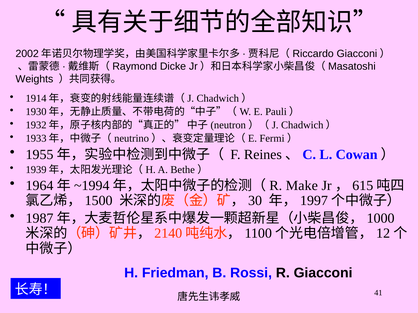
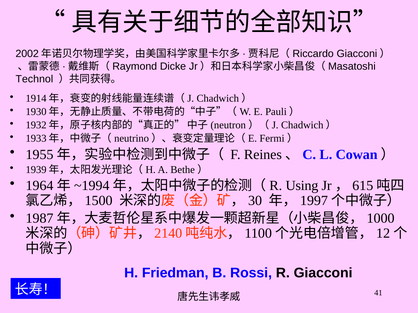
Weights: Weights -> Technol (34, 79)
Make: Make -> Using (302, 186)
